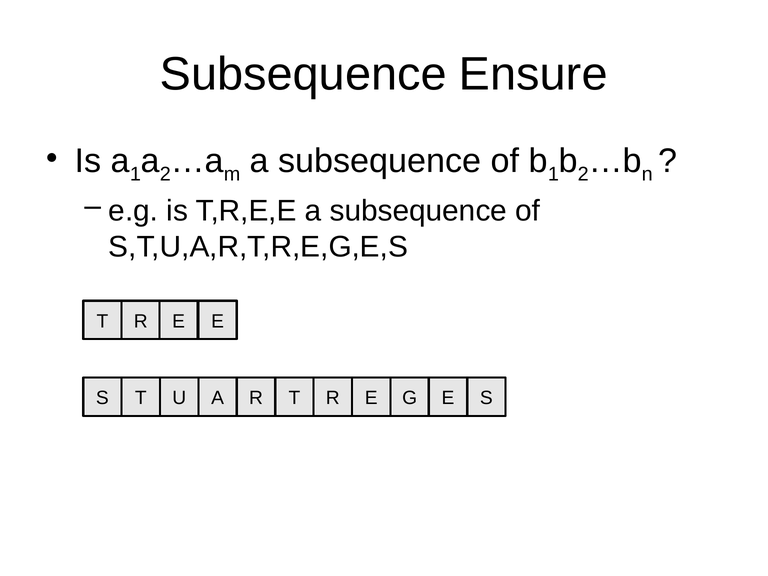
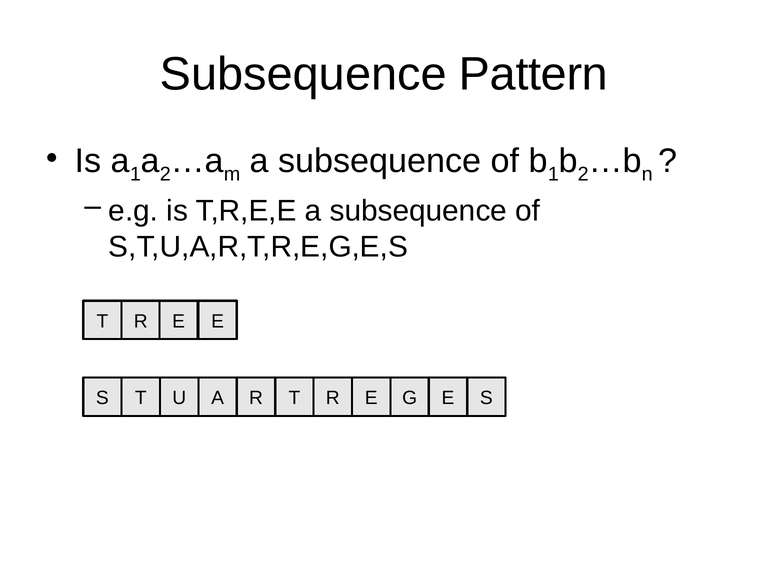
Ensure: Ensure -> Pattern (534, 74)
